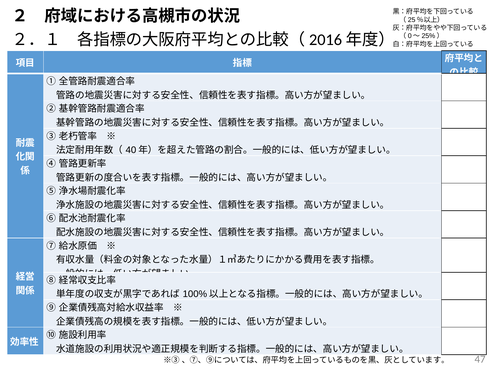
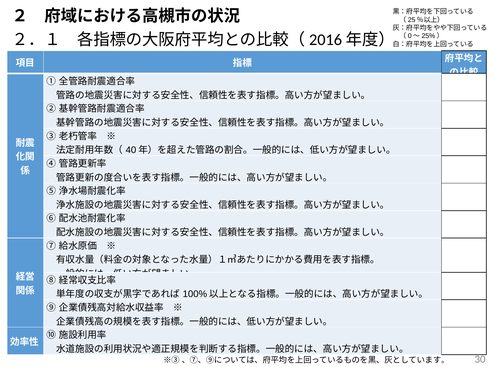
47: 47 -> 30 (480, 359)
